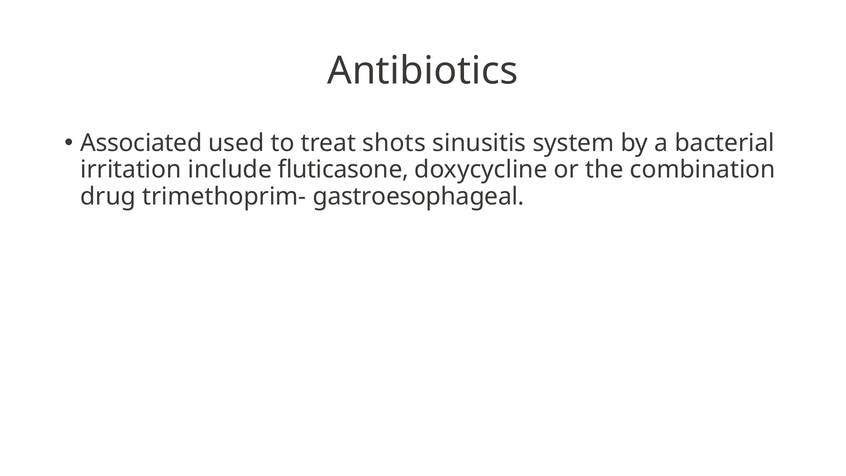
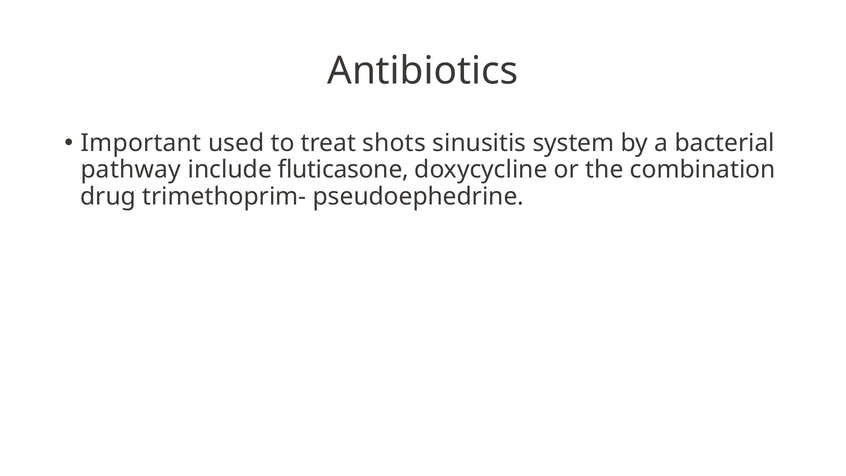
Associated: Associated -> Important (141, 143)
irritation: irritation -> pathway (131, 170)
gastroesophageal: gastroesophageal -> pseudoephedrine (418, 196)
